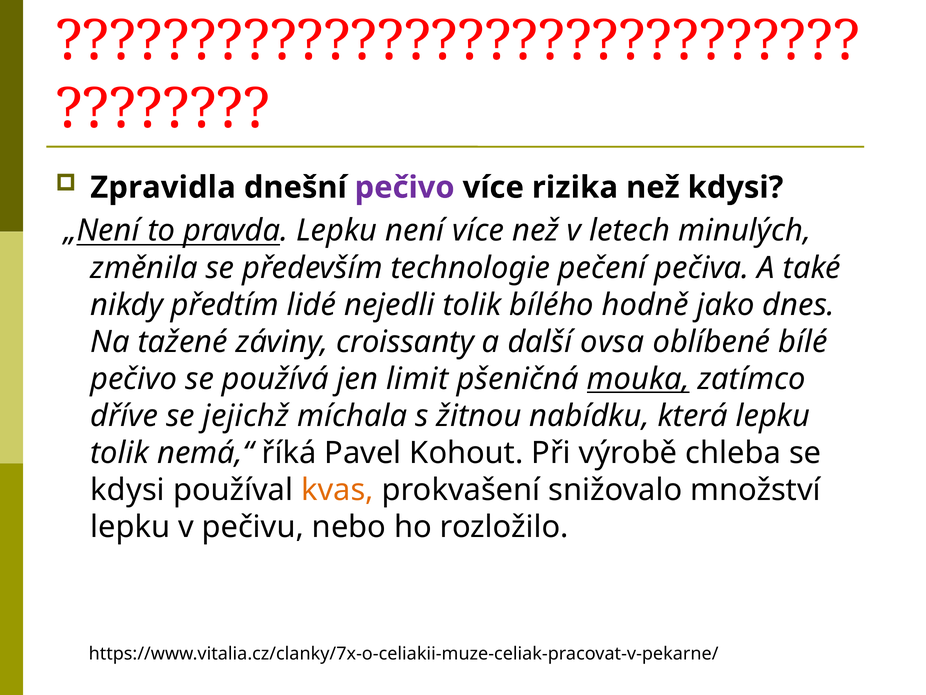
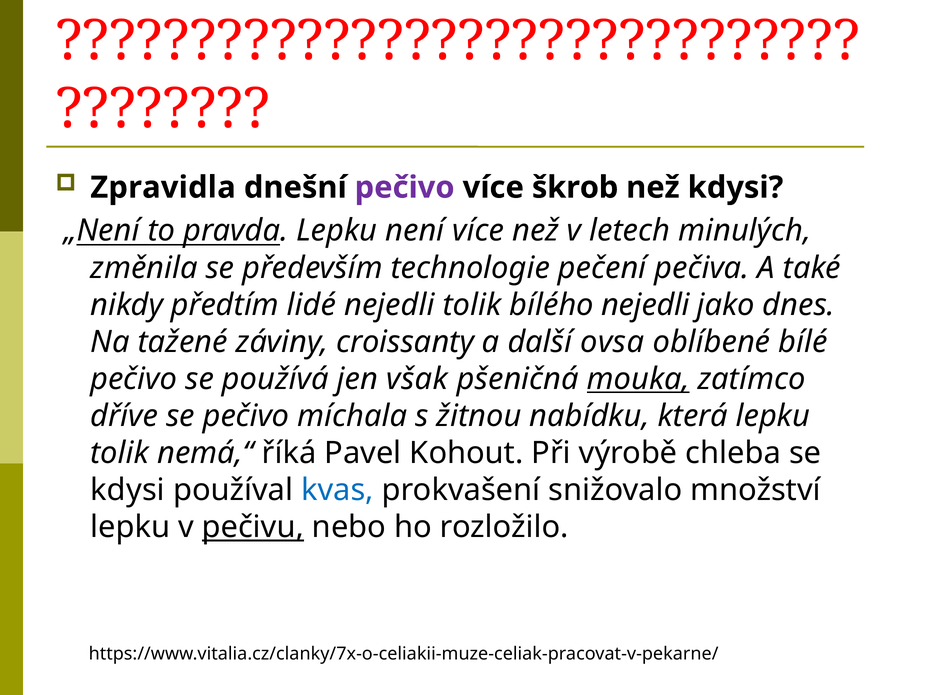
rizika: rizika -> škrob (575, 187)
bílého hodně: hodně -> nejedli (645, 305)
limit: limit -> však (417, 379)
se jejichž: jejichž -> pečivo (246, 416)
kvas colour: orange -> blue (338, 490)
pečivu underline: none -> present (253, 527)
